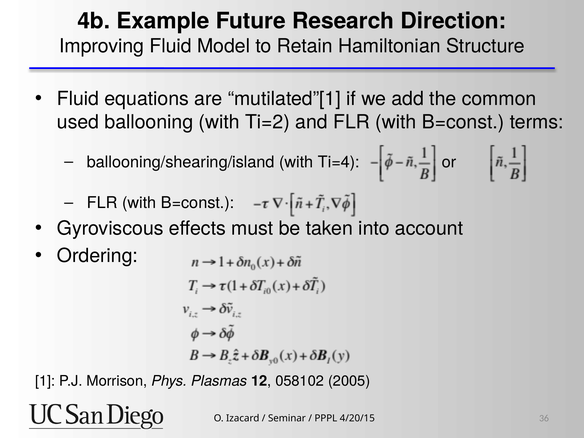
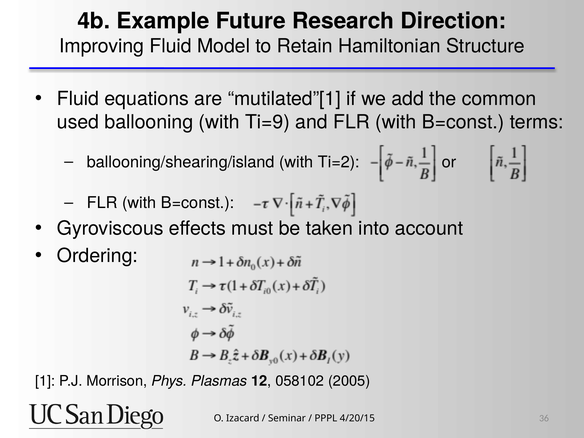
Ti=2: Ti=2 -> Ti=9 (267, 122)
Ti=4: Ti=4 -> Ti=2 (339, 162)
